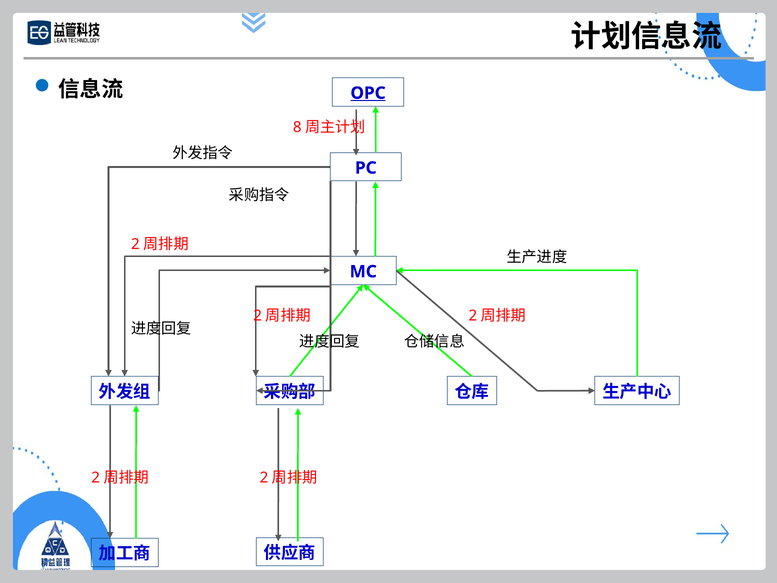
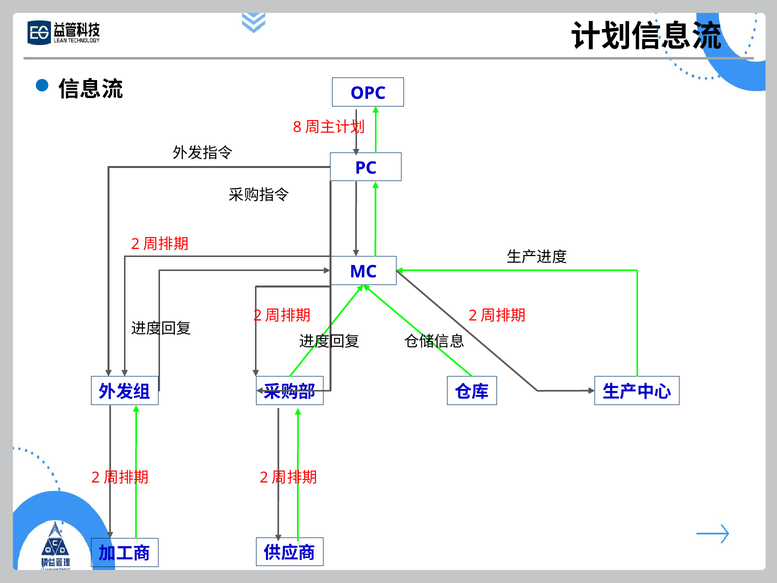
OPC underline: present -> none (368, 93)
